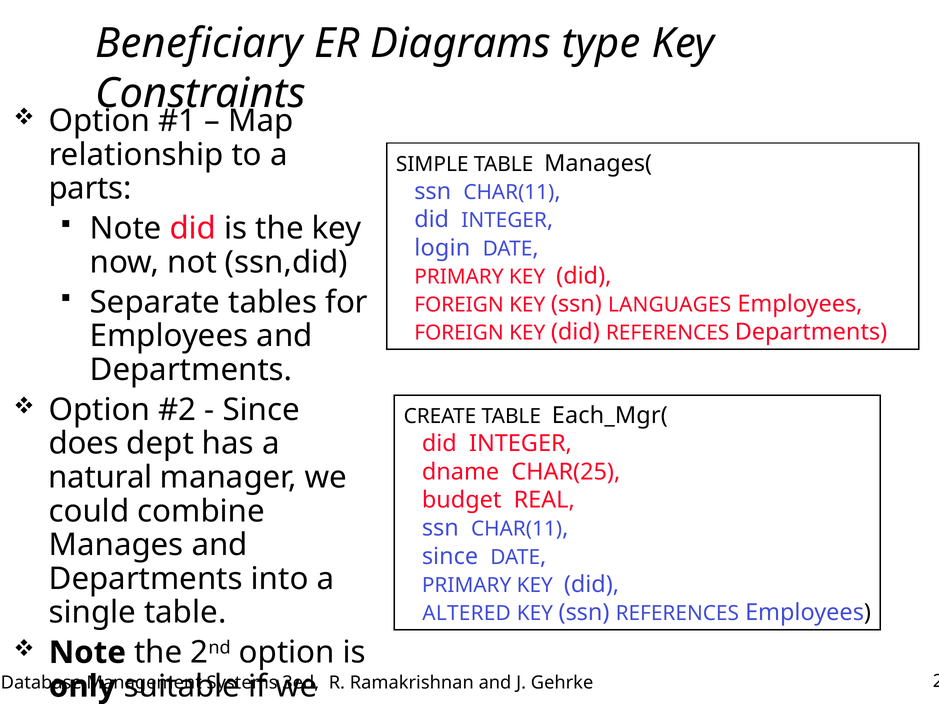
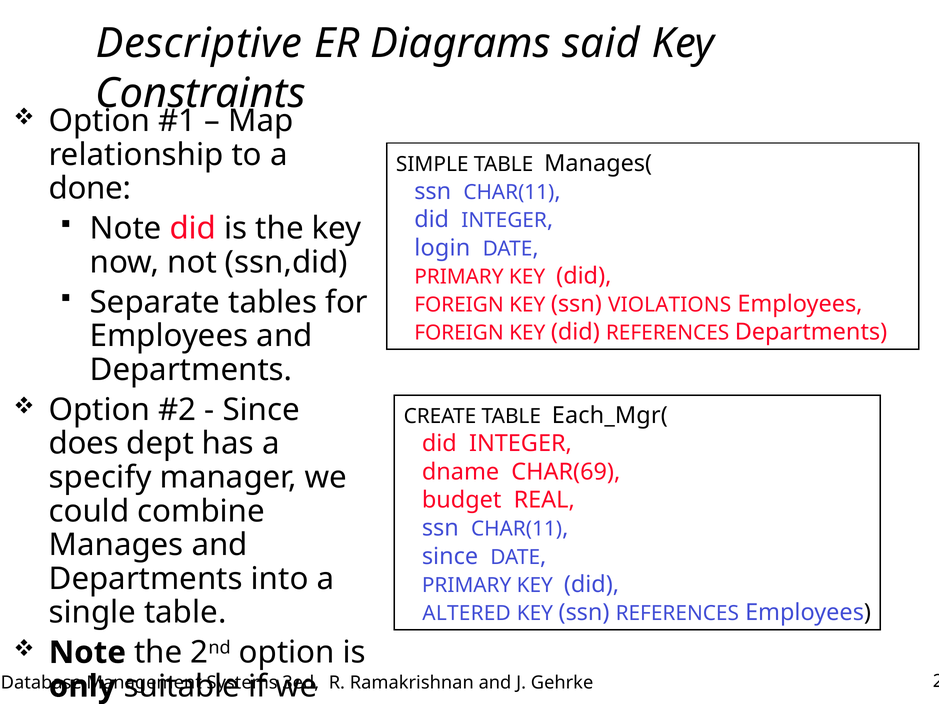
Beneficiary: Beneficiary -> Descriptive (199, 43)
type: type -> said (601, 43)
parts: parts -> done (90, 189)
LANGUAGES: LANGUAGES -> VIOLATIONS (670, 305)
CHAR(25: CHAR(25 -> CHAR(69 (566, 472)
natural: natural -> specify (100, 478)
